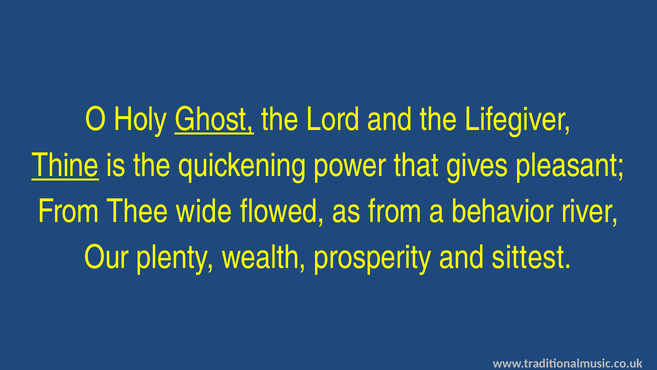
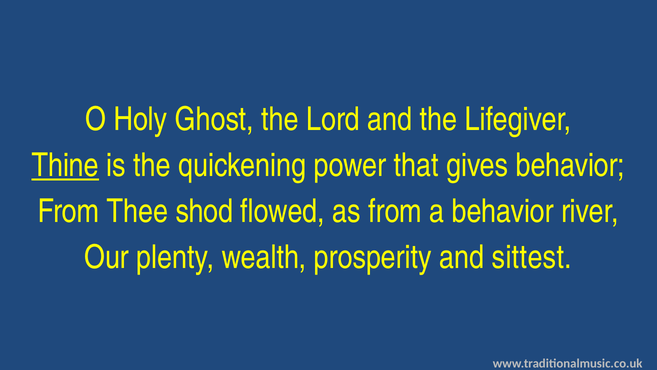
Ghost underline: present -> none (214, 119)
gives pleasant: pleasant -> behavior (570, 165)
wide: wide -> shod (204, 211)
